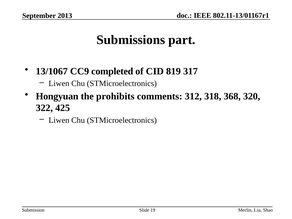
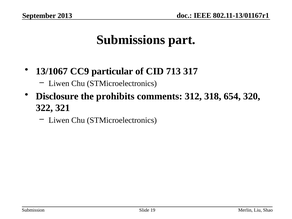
completed: completed -> particular (112, 71)
819: 819 -> 713 (173, 71)
Hongyuan: Hongyuan -> Disclosure (57, 96)
368: 368 -> 654 (232, 96)
425: 425 -> 321 (63, 108)
